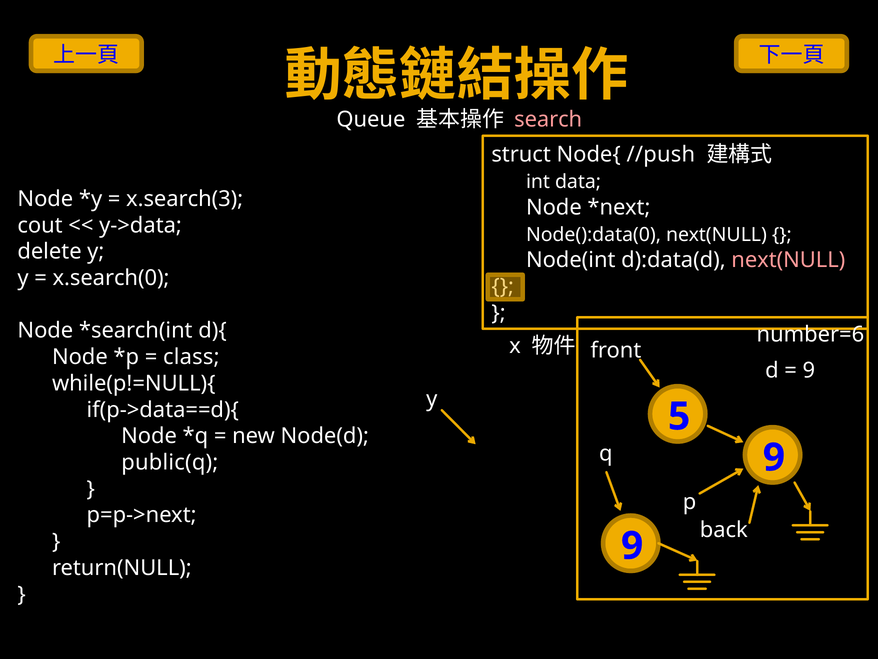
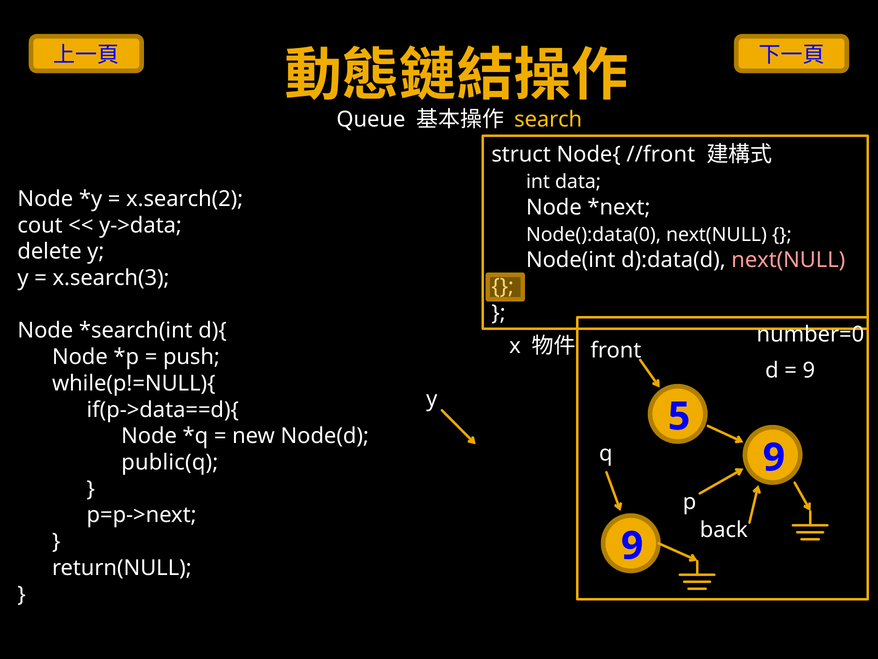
search colour: pink -> yellow (548, 119)
//push: //push -> //front (661, 155)
x.search(3: x.search(3 -> x.search(2 (185, 199)
x.search(0: x.search(0 -> x.search(3 (111, 278)
number=6: number=6 -> number=0 (810, 334)
class: class -> push (191, 357)
